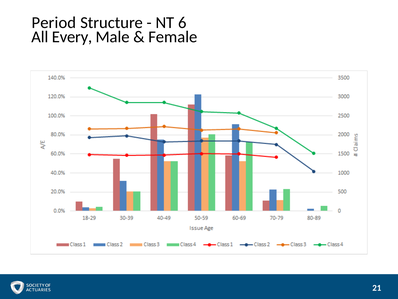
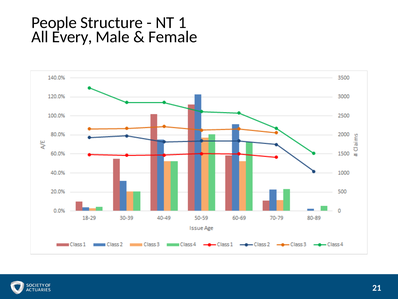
Period: Period -> People (54, 23)
6: 6 -> 1 (182, 23)
